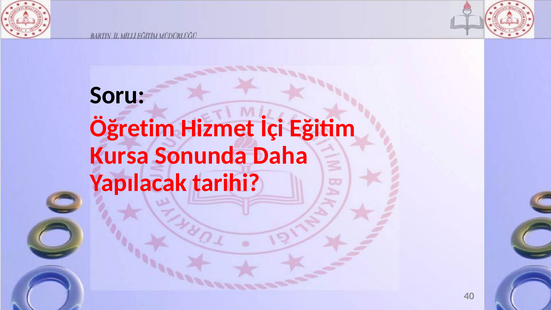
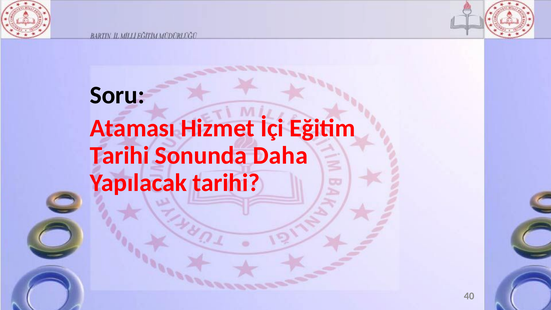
Öğretim: Öğretim -> Ataması (132, 128)
Kursa: Kursa -> Tarihi (119, 156)
